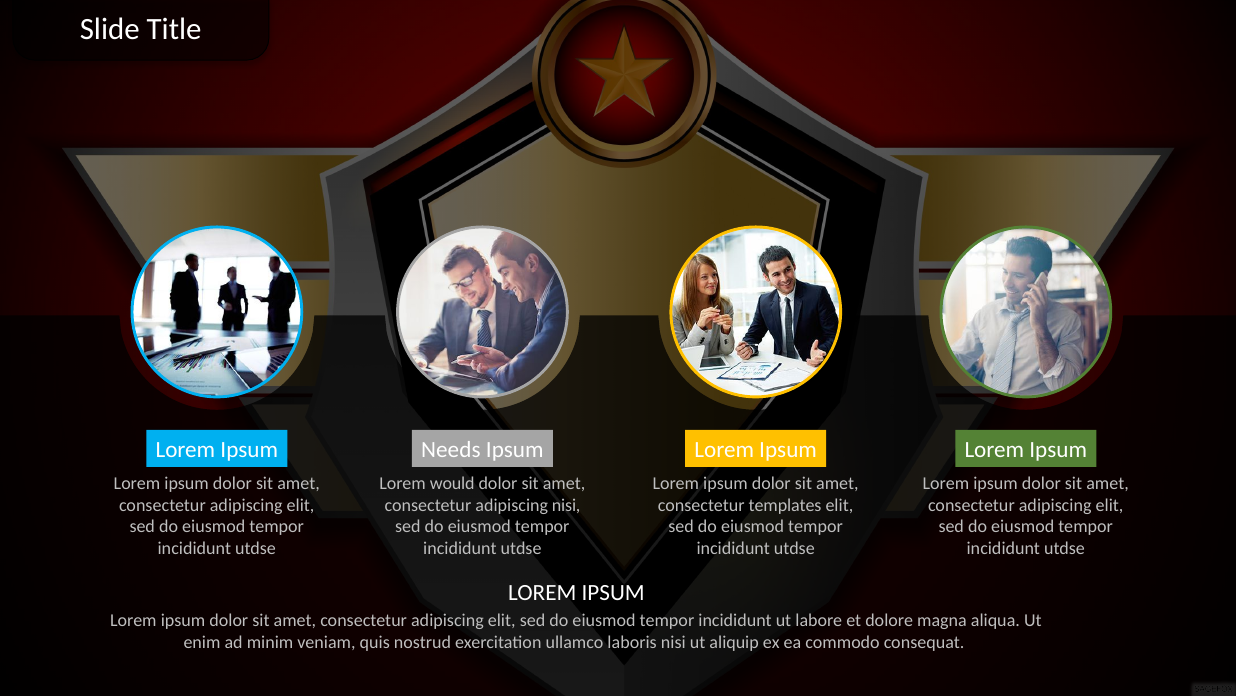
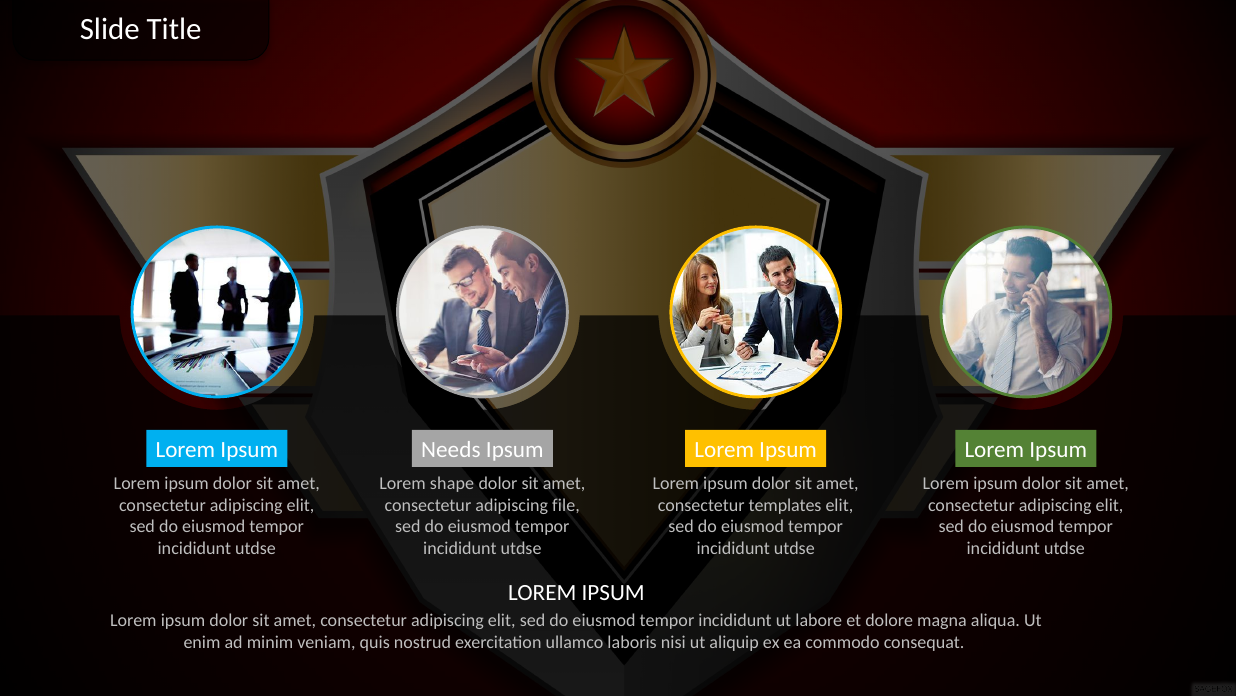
would: would -> shape (452, 483)
adipiscing nisi: nisi -> file (566, 505)
